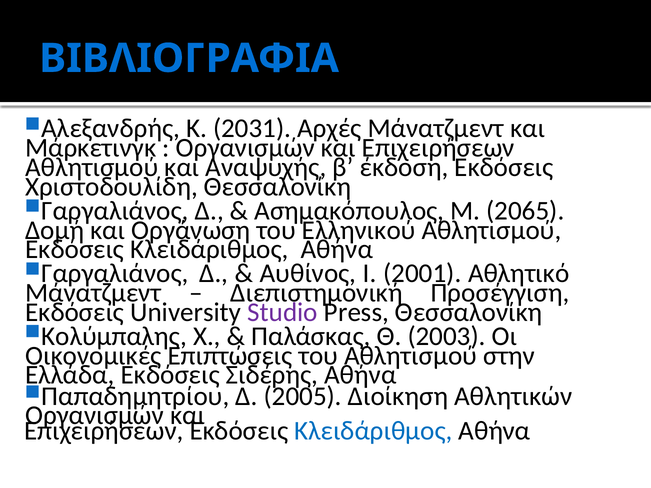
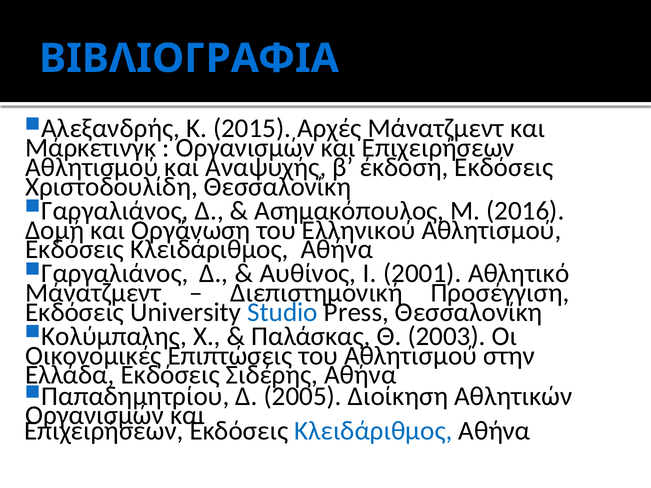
2031: 2031 -> 2015 (252, 129)
2065: 2065 -> 2016 (525, 211)
Studio colour: purple -> blue (283, 312)
